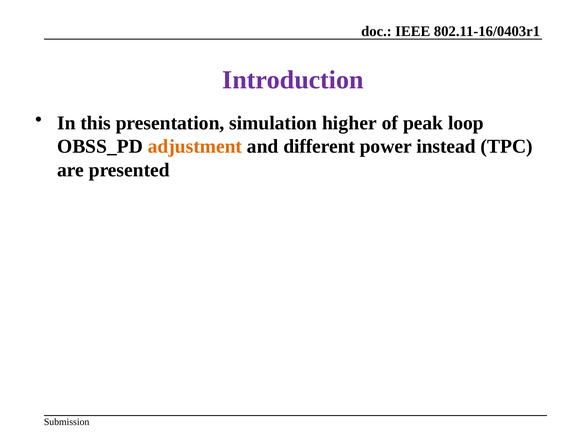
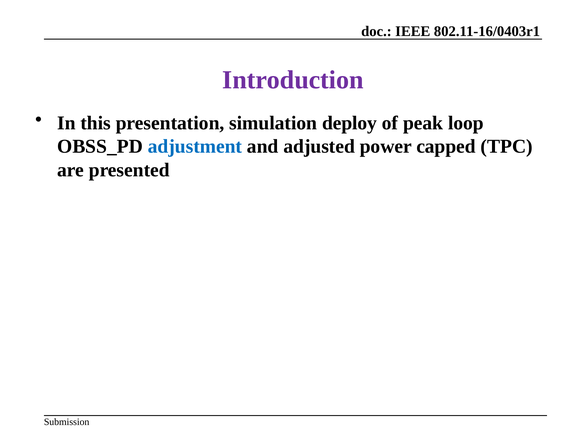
higher: higher -> deploy (350, 123)
adjustment colour: orange -> blue (195, 146)
different: different -> adjusted (319, 146)
instead: instead -> capped (446, 146)
